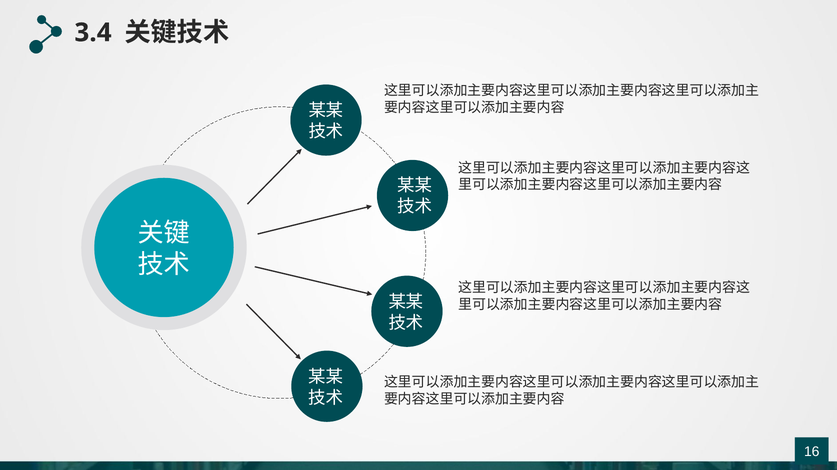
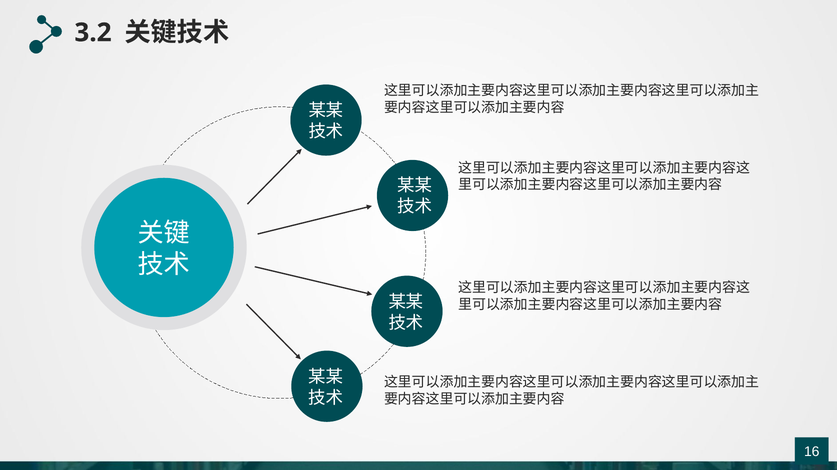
3.4: 3.4 -> 3.2 (93, 33)
